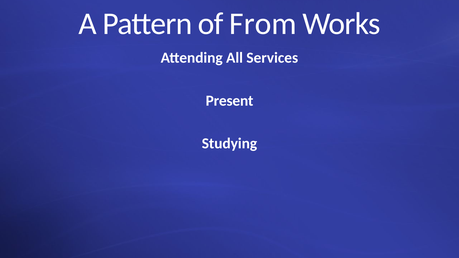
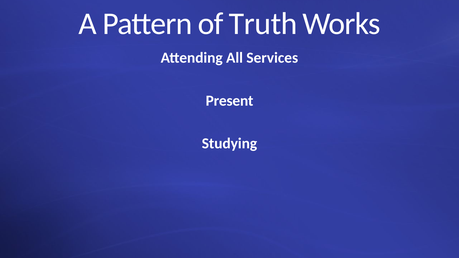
From: From -> Truth (263, 24)
